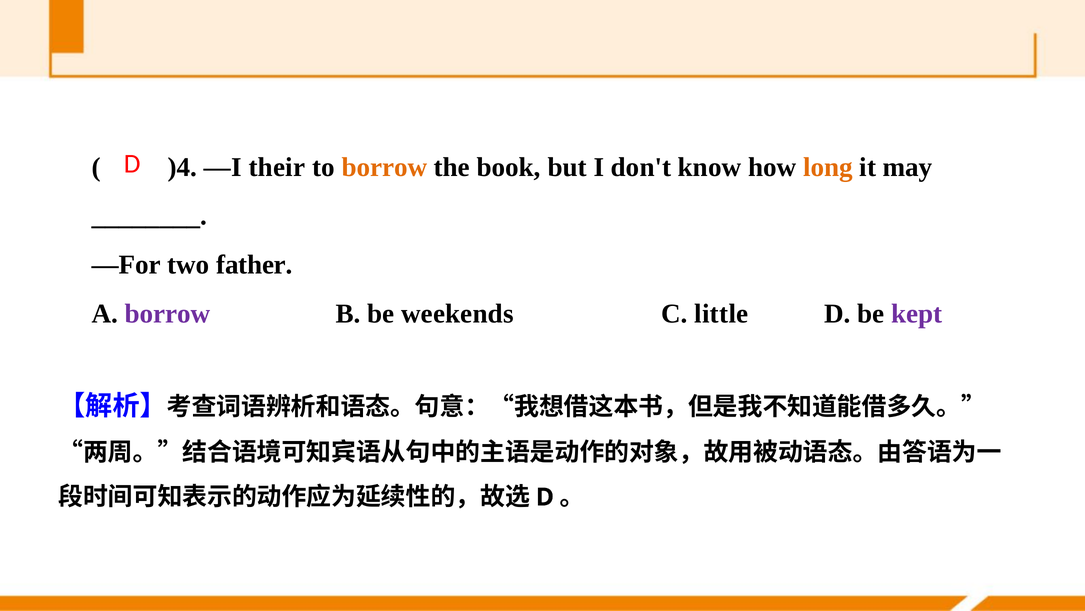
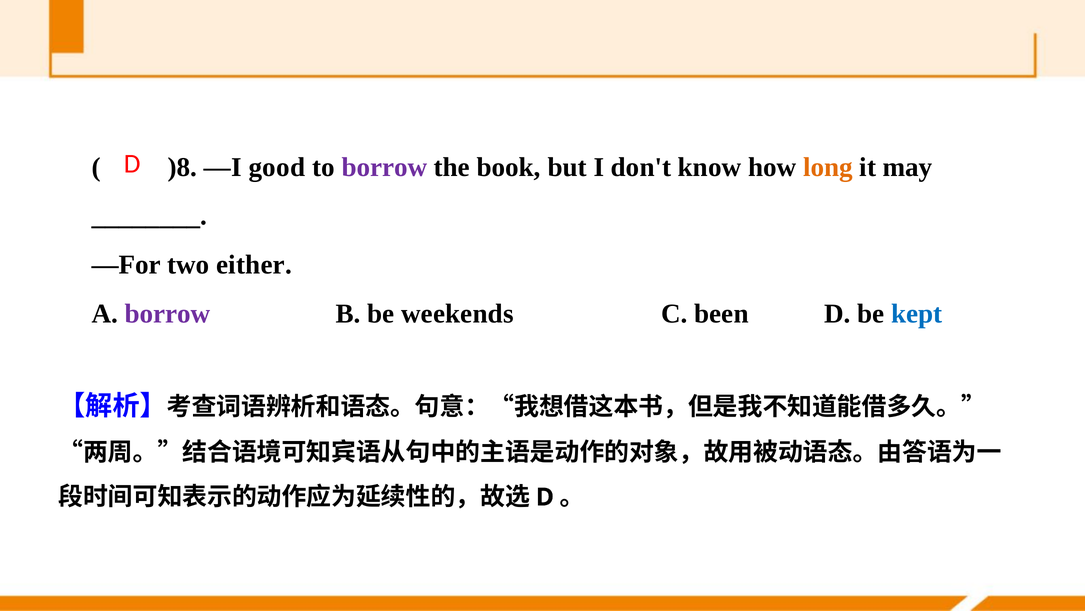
)4: )4 -> )8 (183, 167)
their: their -> good (277, 167)
borrow colour: orange -> purple (384, 167)
father: father -> either (254, 265)
little: little -> been (721, 313)
kept colour: purple -> blue (917, 313)
